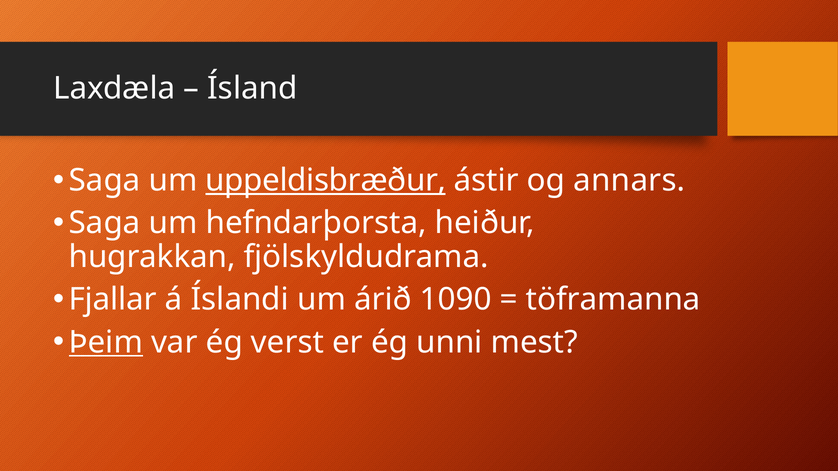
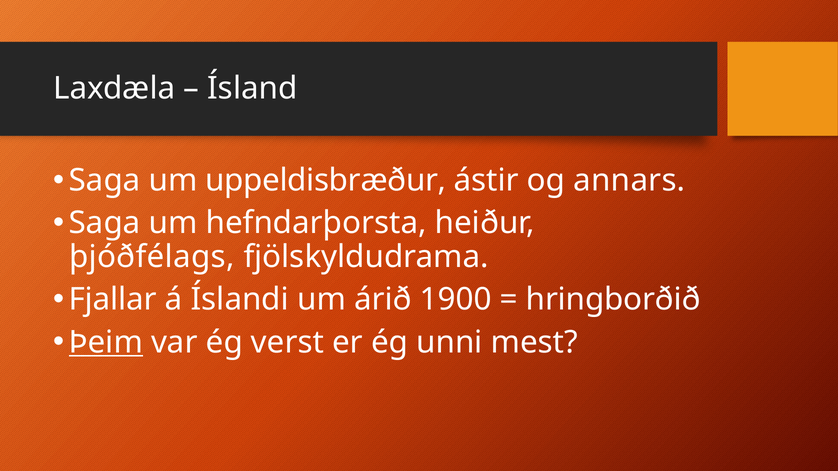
uppeldisbræður underline: present -> none (326, 181)
hugrakkan: hugrakkan -> þjóðfélags (152, 257)
1090: 1090 -> 1900 (456, 300)
töframanna: töframanna -> hringborðið (613, 300)
